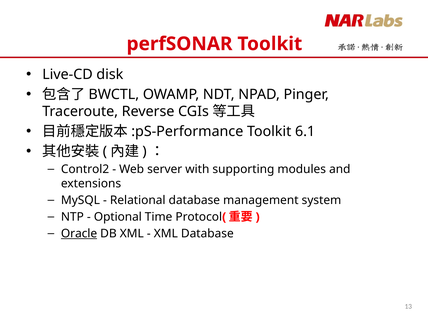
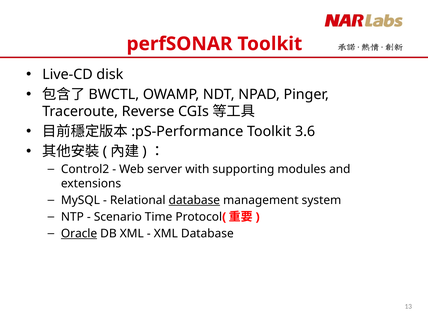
6.1: 6.1 -> 3.6 (305, 132)
database underline: none -> present (194, 200)
Optional: Optional -> Scenario (118, 217)
